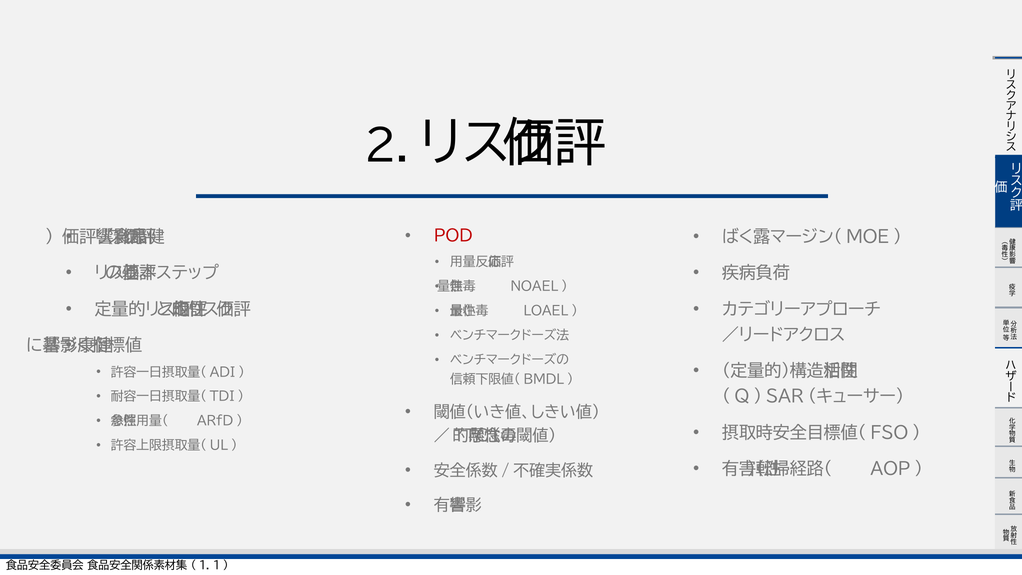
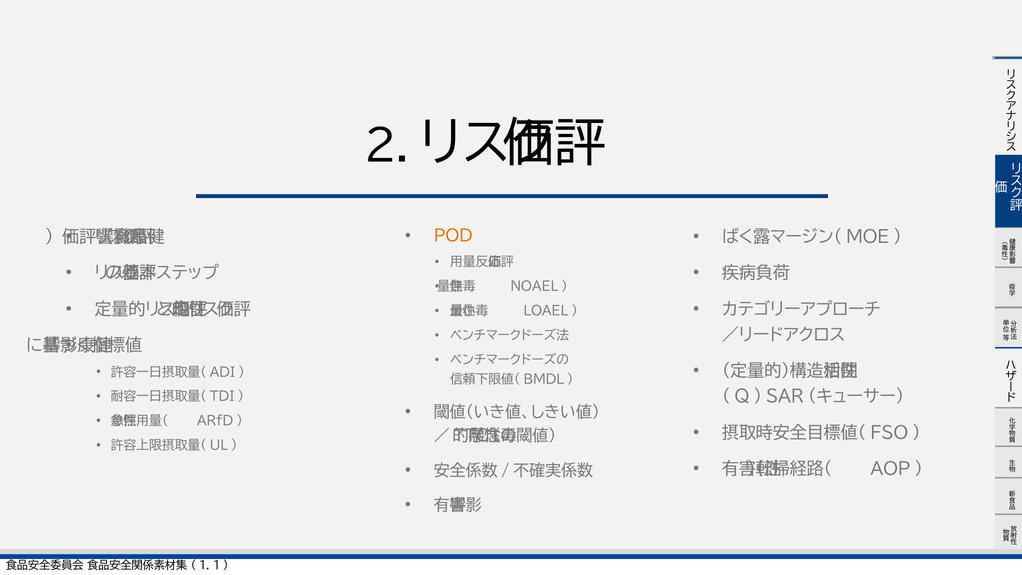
POD colour: red -> orange (453, 236)
